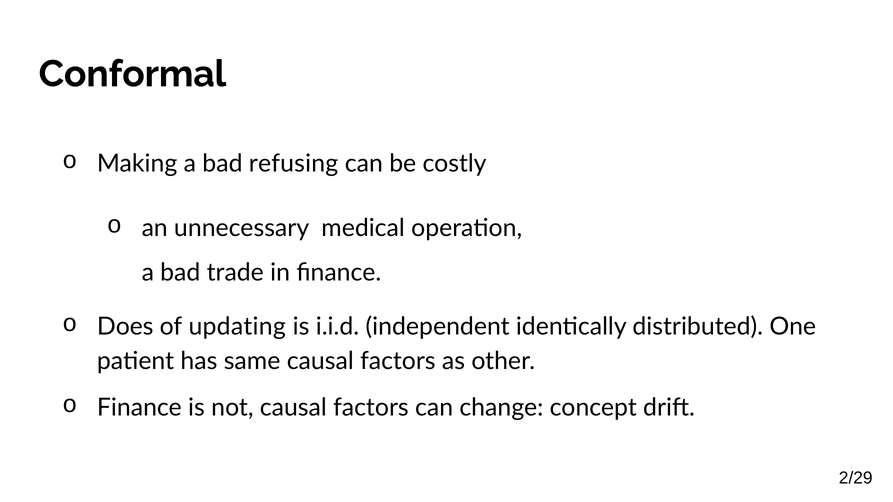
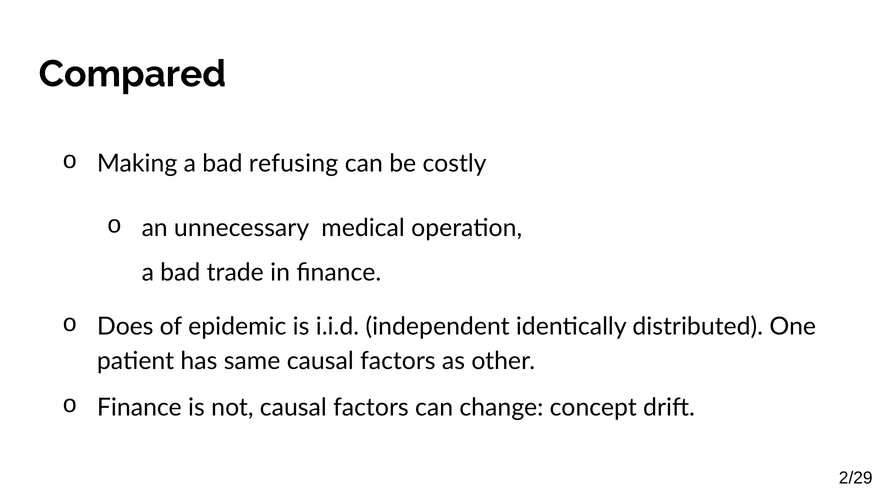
Conformal: Conformal -> Compared (132, 74)
updating: updating -> epidemic (237, 327)
